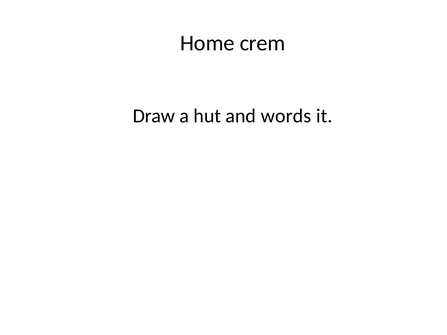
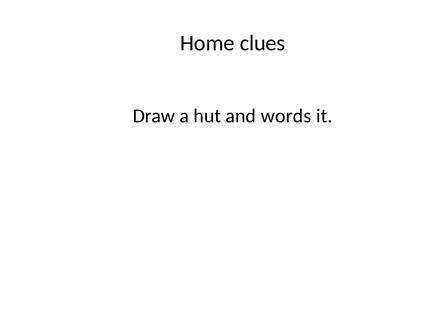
crem: crem -> clues (263, 43)
